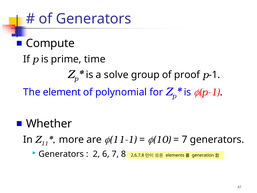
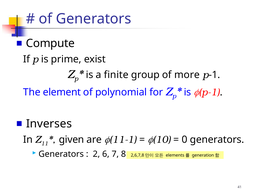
time: time -> exist (95, 59)
solve: solve -> finite (116, 75)
proof: proof -> more (187, 75)
Whether: Whether -> Inverses (49, 123)
more: more -> given (72, 139)
7: 7 -> 0 (185, 139)
